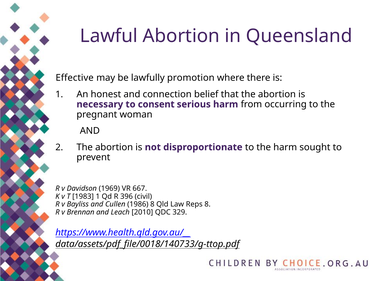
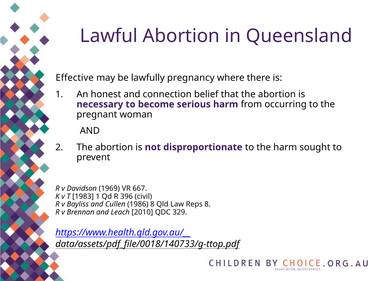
promotion: promotion -> pregnancy (191, 78)
consent: consent -> become (156, 104)
